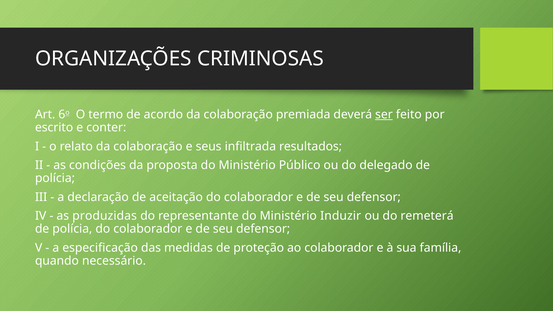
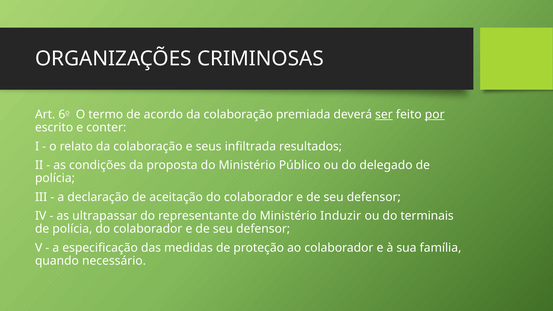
por underline: none -> present (435, 115)
produzidas: produzidas -> ultrapassar (105, 216)
remeterá: remeterá -> terminais (427, 216)
